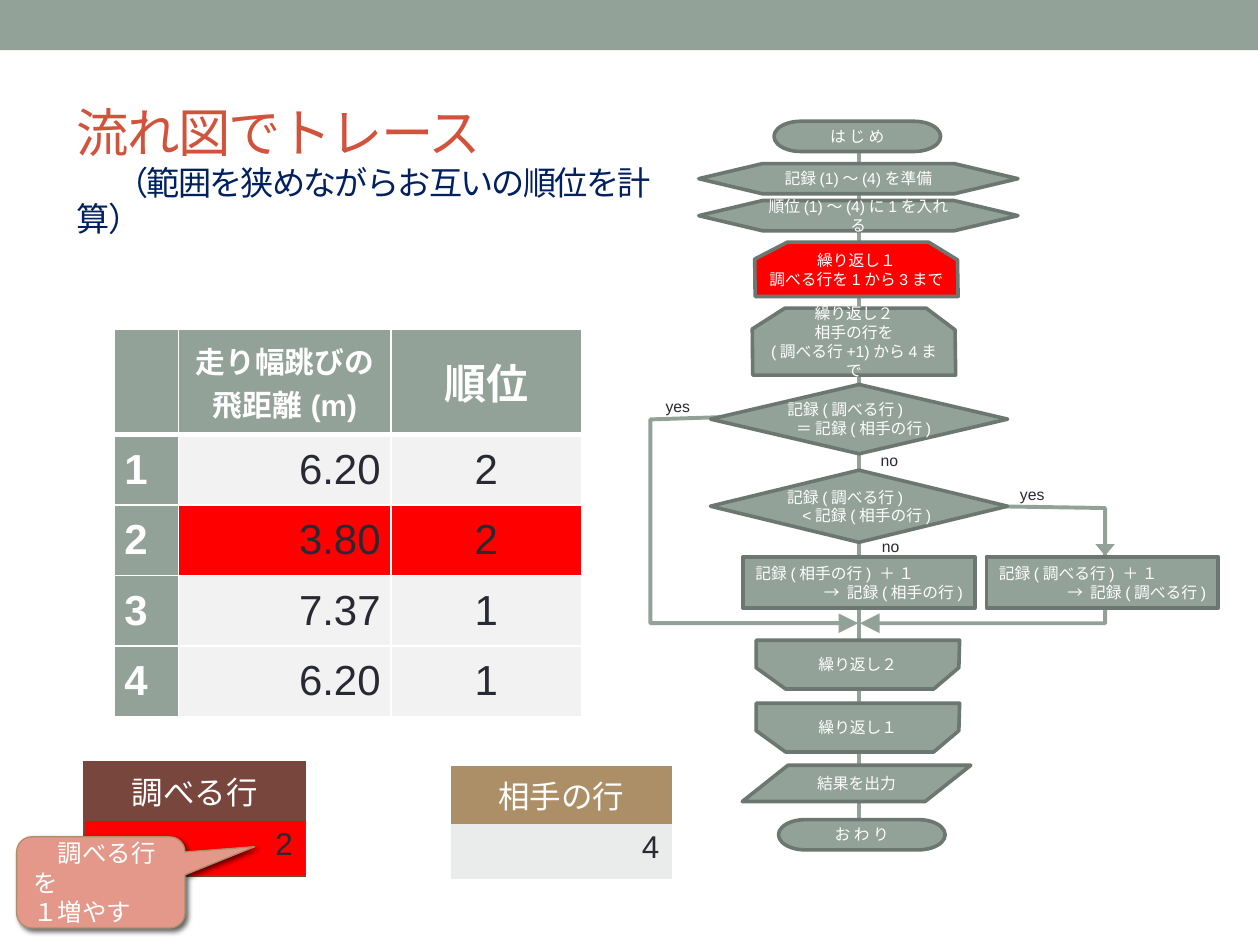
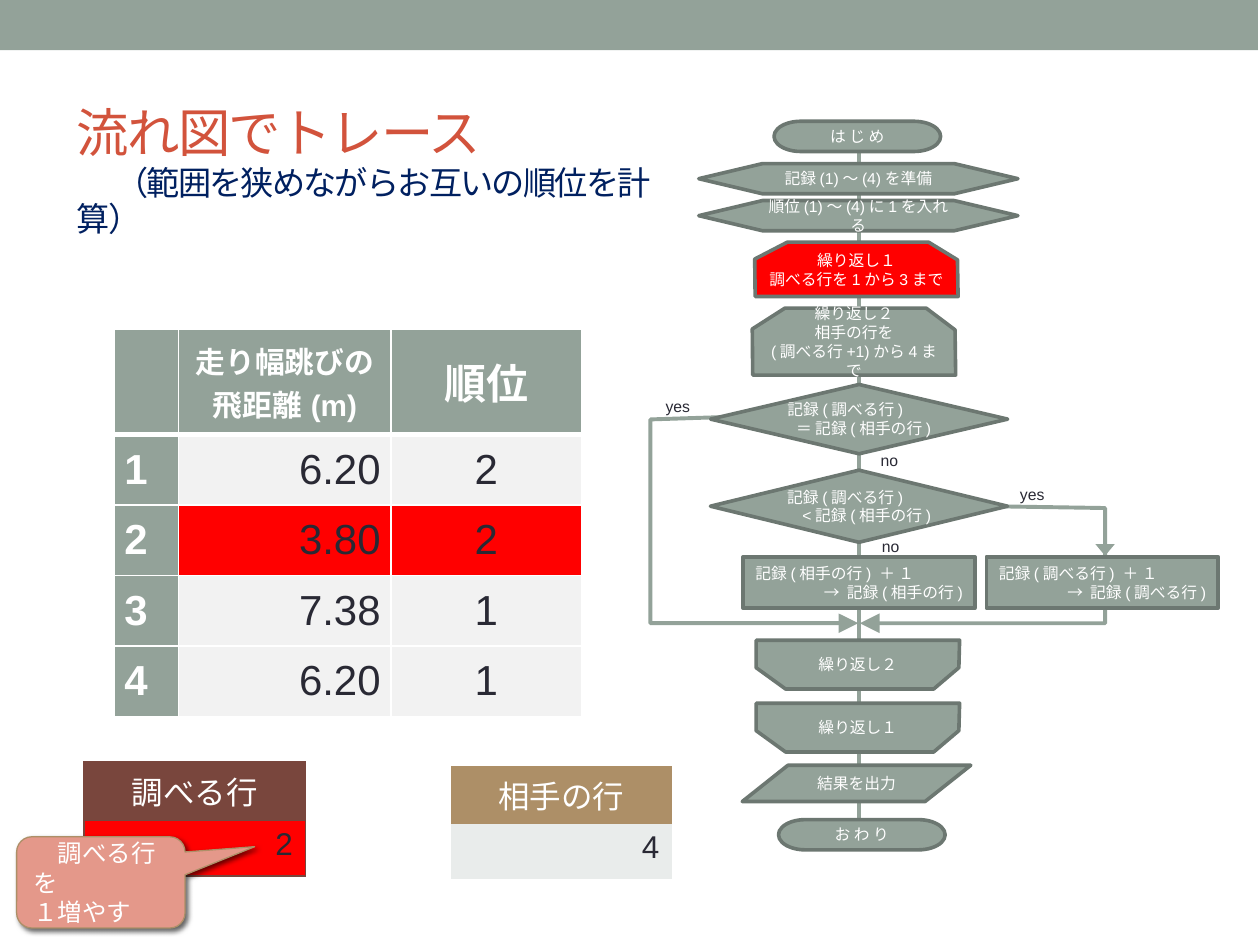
7.37: 7.37 -> 7.38 (340, 611)
